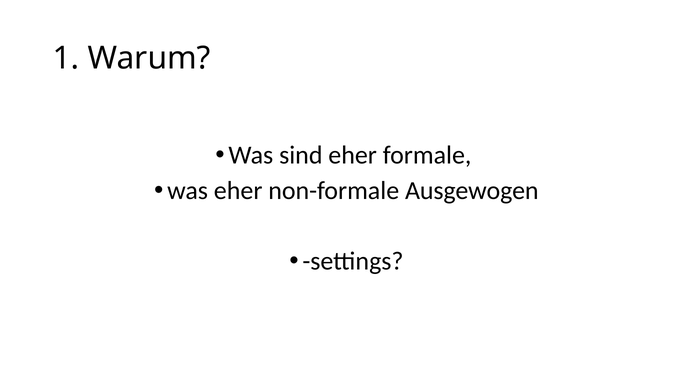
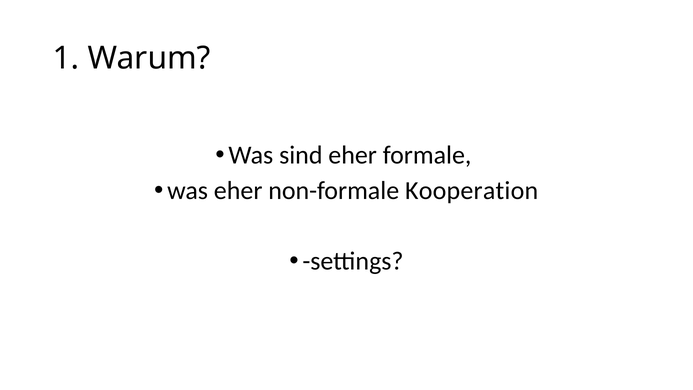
Ausgewogen: Ausgewogen -> Kooperation (472, 191)
